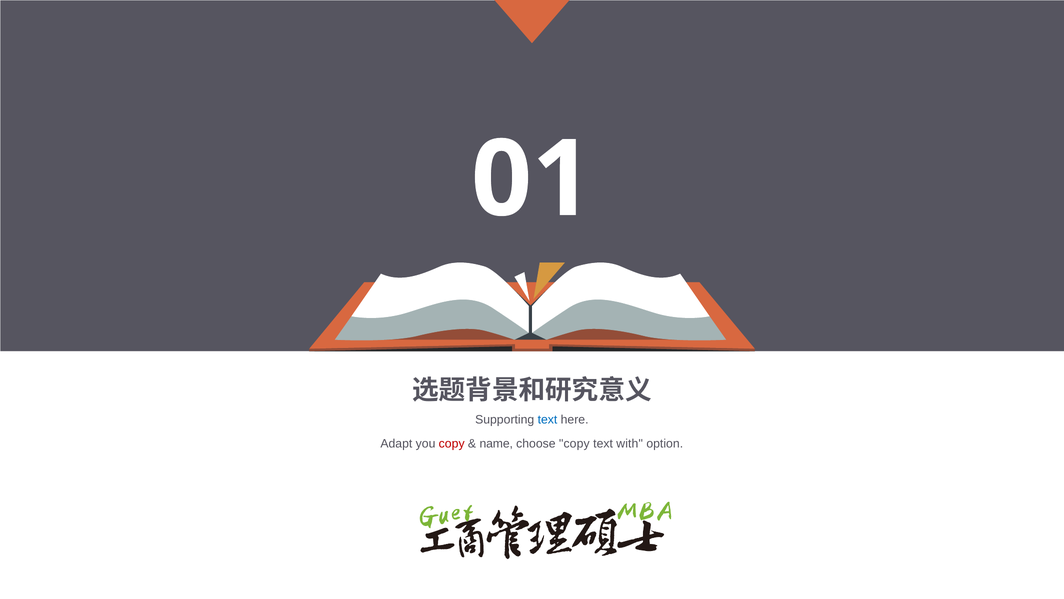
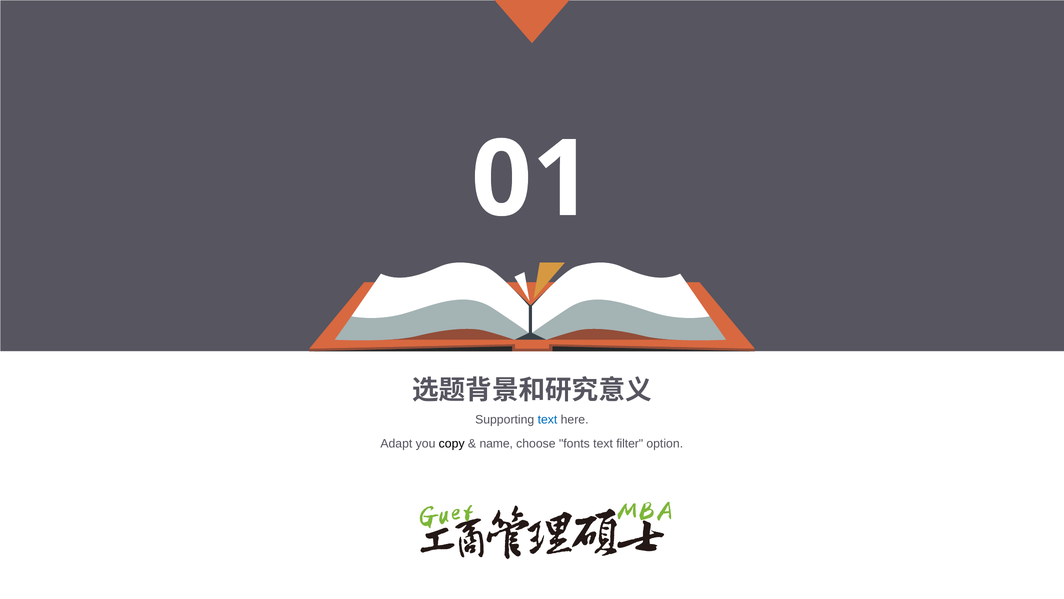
copy colour: red -> black (452, 443)
choose copy: copy -> fonts (574, 443)
with: with -> filter (630, 443)
